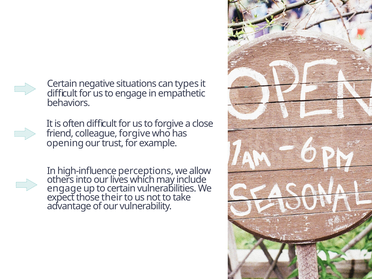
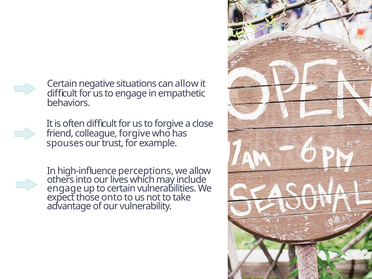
can types: types -> allow (187, 84)
opening: opening -> spouses (65, 143)
their: their -> onto (112, 197)
